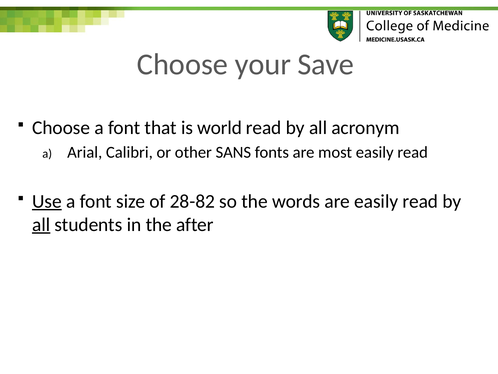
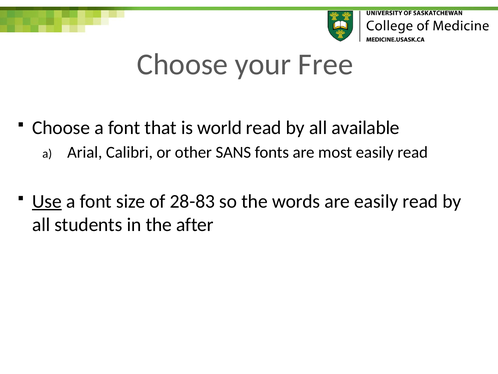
Save: Save -> Free (326, 64)
acronym: acronym -> available (366, 128)
28-82: 28-82 -> 28-83 (192, 201)
all underline: present -> none (41, 224)
